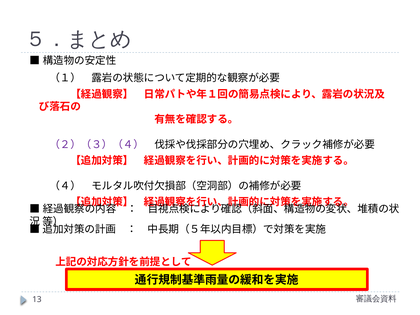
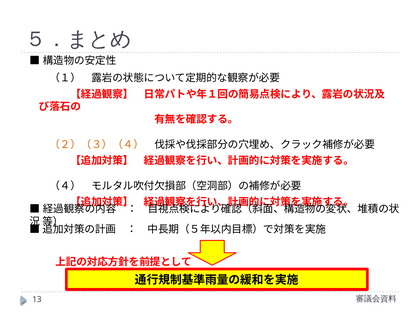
（２）（３）（４） colour: purple -> orange (97, 145)
